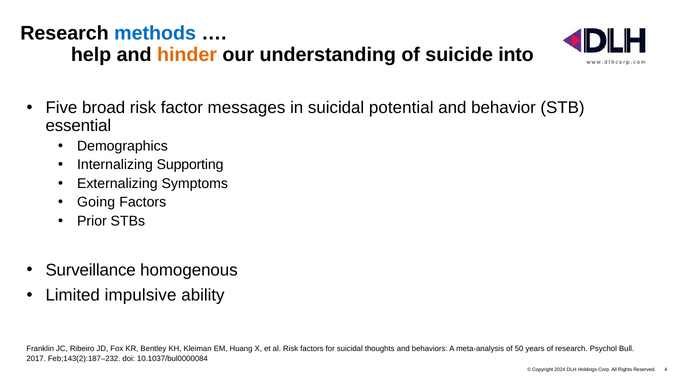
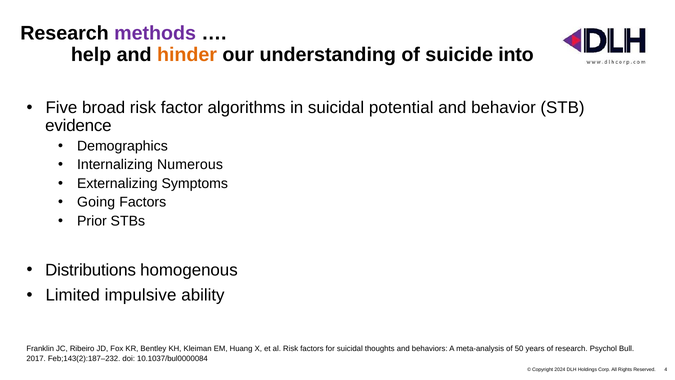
methods colour: blue -> purple (155, 33)
messages: messages -> algorithms (247, 108)
essential: essential -> evidence (78, 126)
Supporting: Supporting -> Numerous (190, 165)
Surveillance: Surveillance -> Distributions (91, 270)
